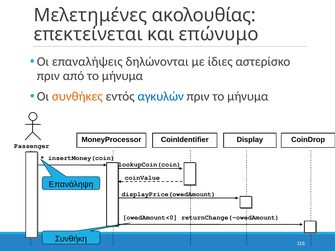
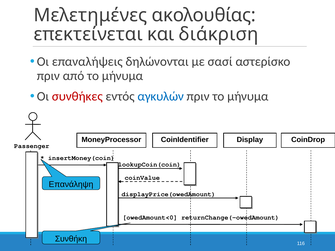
επώνυμο: επώνυμο -> διάκριση (219, 34)
ίδιες: ίδιες -> σασί (220, 62)
συνθήκες colour: orange -> red (77, 96)
